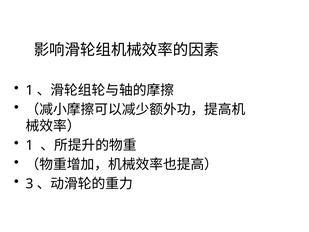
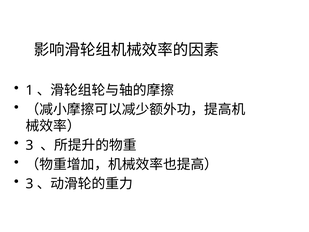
1: 1 -> 3 (30, 145)
